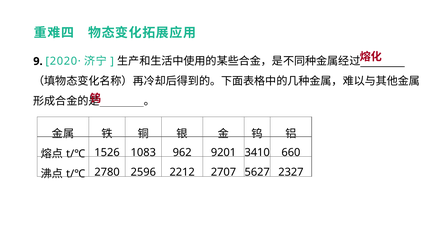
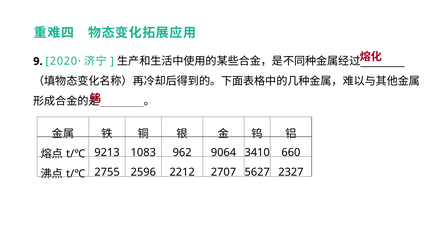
1526: 1526 -> 9213 (107, 152)
9201: 9201 -> 9064 (223, 152)
2780: 2780 -> 2755 (107, 172)
